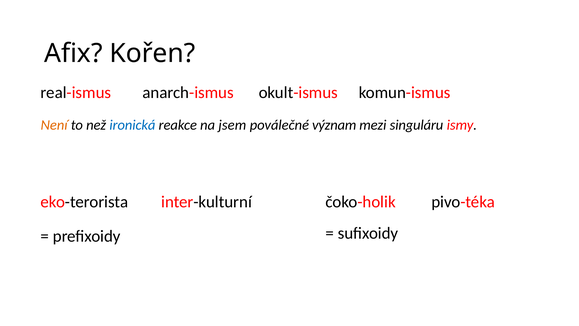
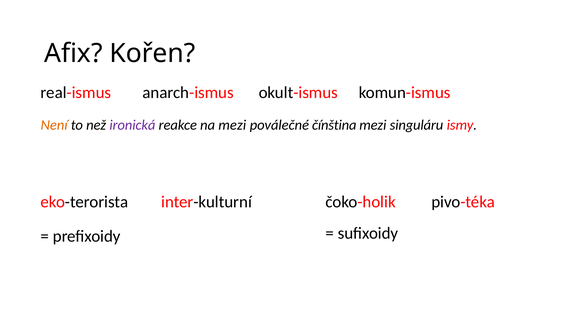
ironická colour: blue -> purple (132, 125)
na jsem: jsem -> mezi (232, 125)
význam: význam -> čínština (334, 125)
